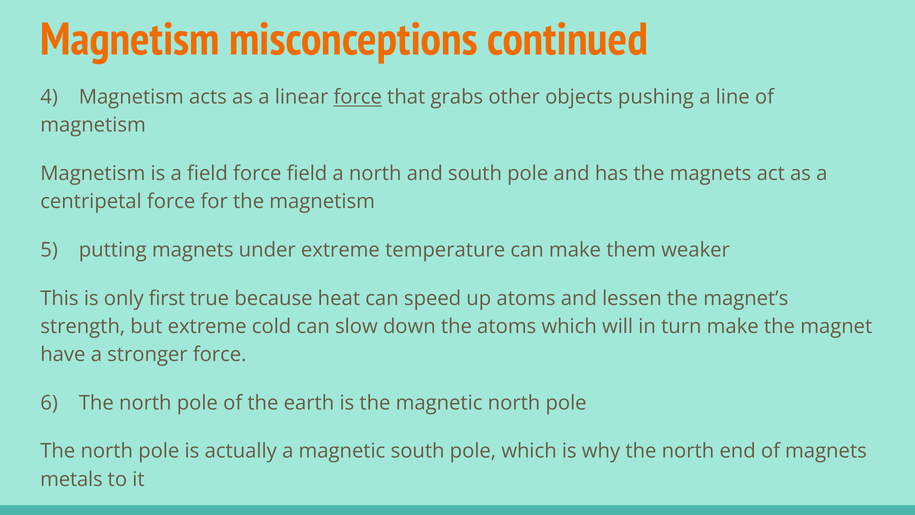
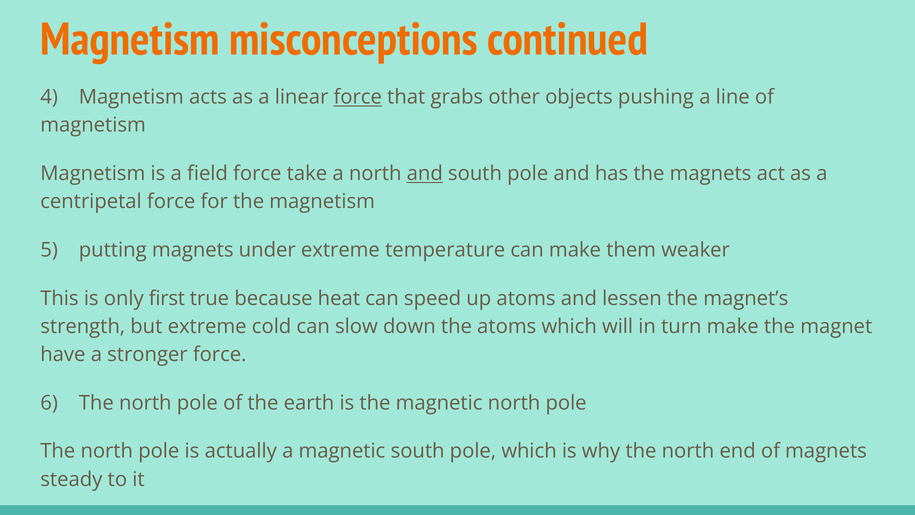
force field: field -> take (307, 174)
and underline: none -> present (425, 174)
metals: metals -> steady (71, 479)
